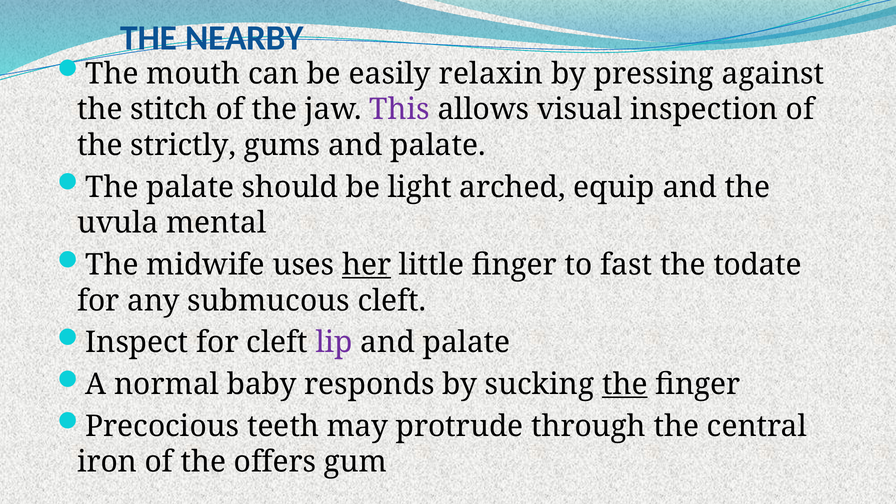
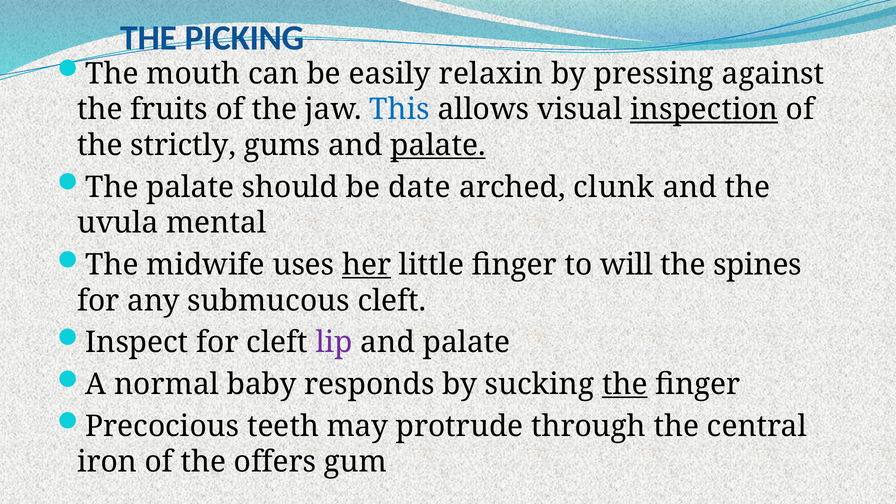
NEARBY: NEARBY -> PICKING (244, 38)
stitch: stitch -> fruits (169, 110)
This colour: purple -> blue (400, 110)
inspection underline: none -> present (704, 110)
palate underline: none -> present (438, 145)
light: light -> date (420, 187)
equip: equip -> clunk (614, 187)
fast: fast -> will (627, 265)
todate: todate -> spines (758, 265)
